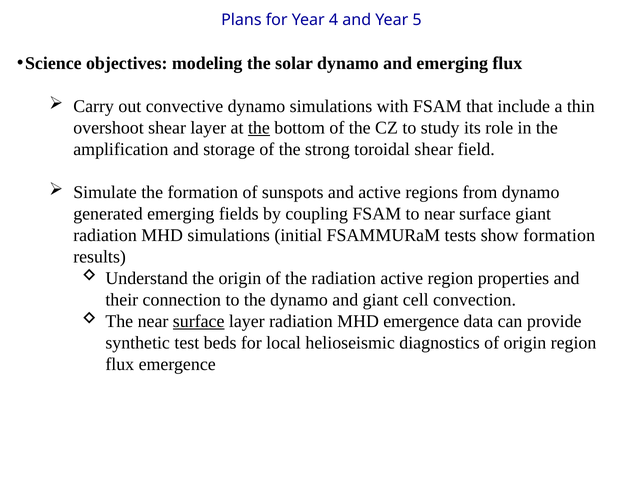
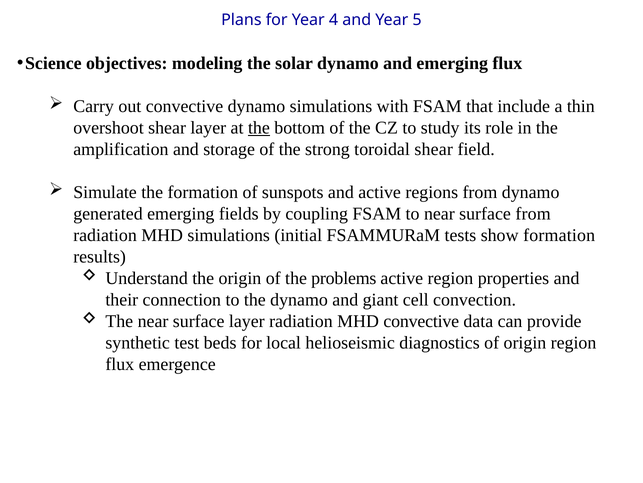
surface giant: giant -> from (533, 213)
the radiation: radiation -> problems (344, 278)
surface underline: present -> none (199, 321)
MHD emergence: emergence -> convective (421, 321)
